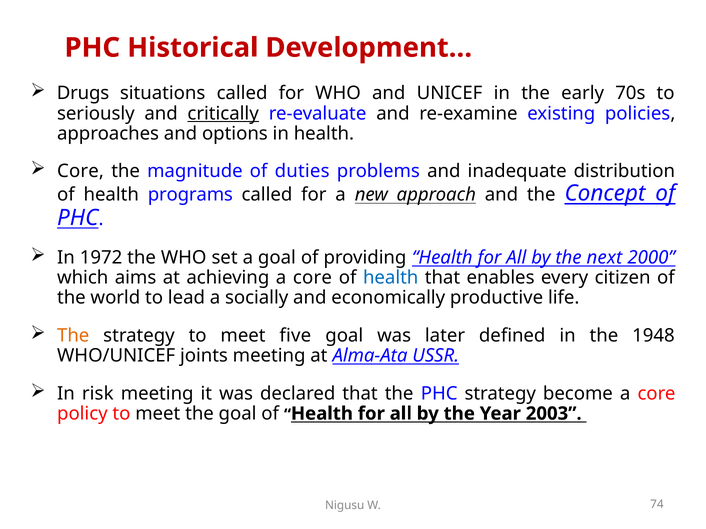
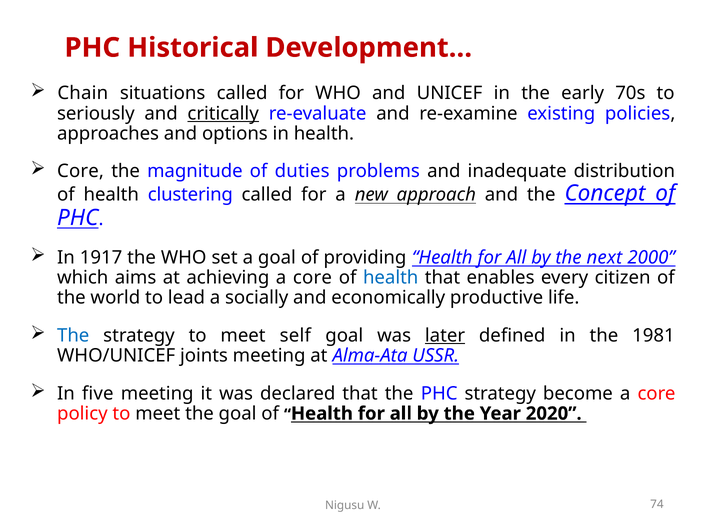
Drugs: Drugs -> Chain (83, 93)
programs: programs -> clustering (190, 195)
1972: 1972 -> 1917 (101, 258)
The colour: orange -> blue (73, 336)
five: five -> self (295, 336)
later underline: none -> present (445, 336)
1948: 1948 -> 1981 (653, 336)
risk: risk -> five (98, 394)
2003: 2003 -> 2020 (554, 414)
